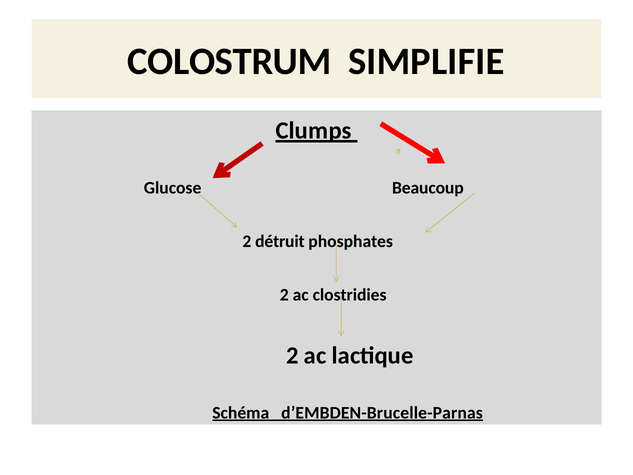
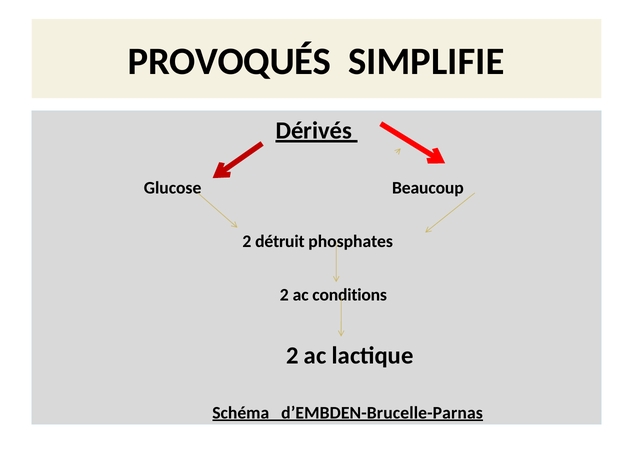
COLOSTRUM: COLOSTRUM -> PROVOQUÉS (229, 61)
Clumps: Clumps -> Dérivés (314, 130)
clostridies: clostridies -> conditions (350, 295)
